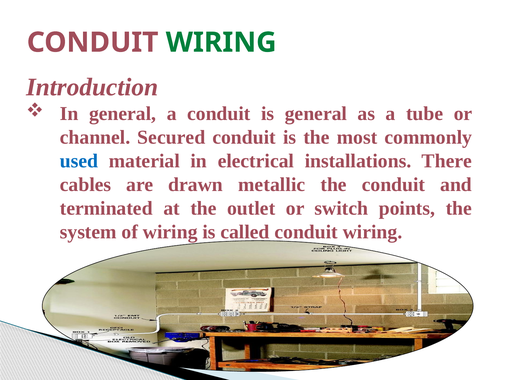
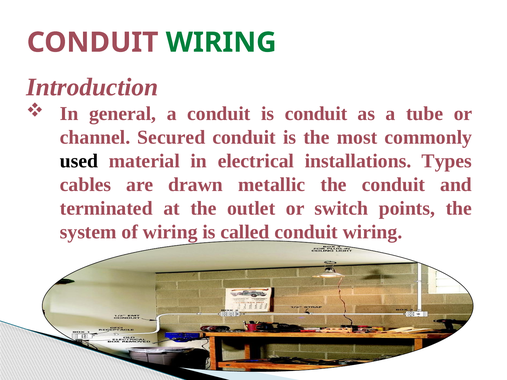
is general: general -> conduit (316, 114)
used colour: blue -> black (79, 161)
There: There -> Types (447, 161)
